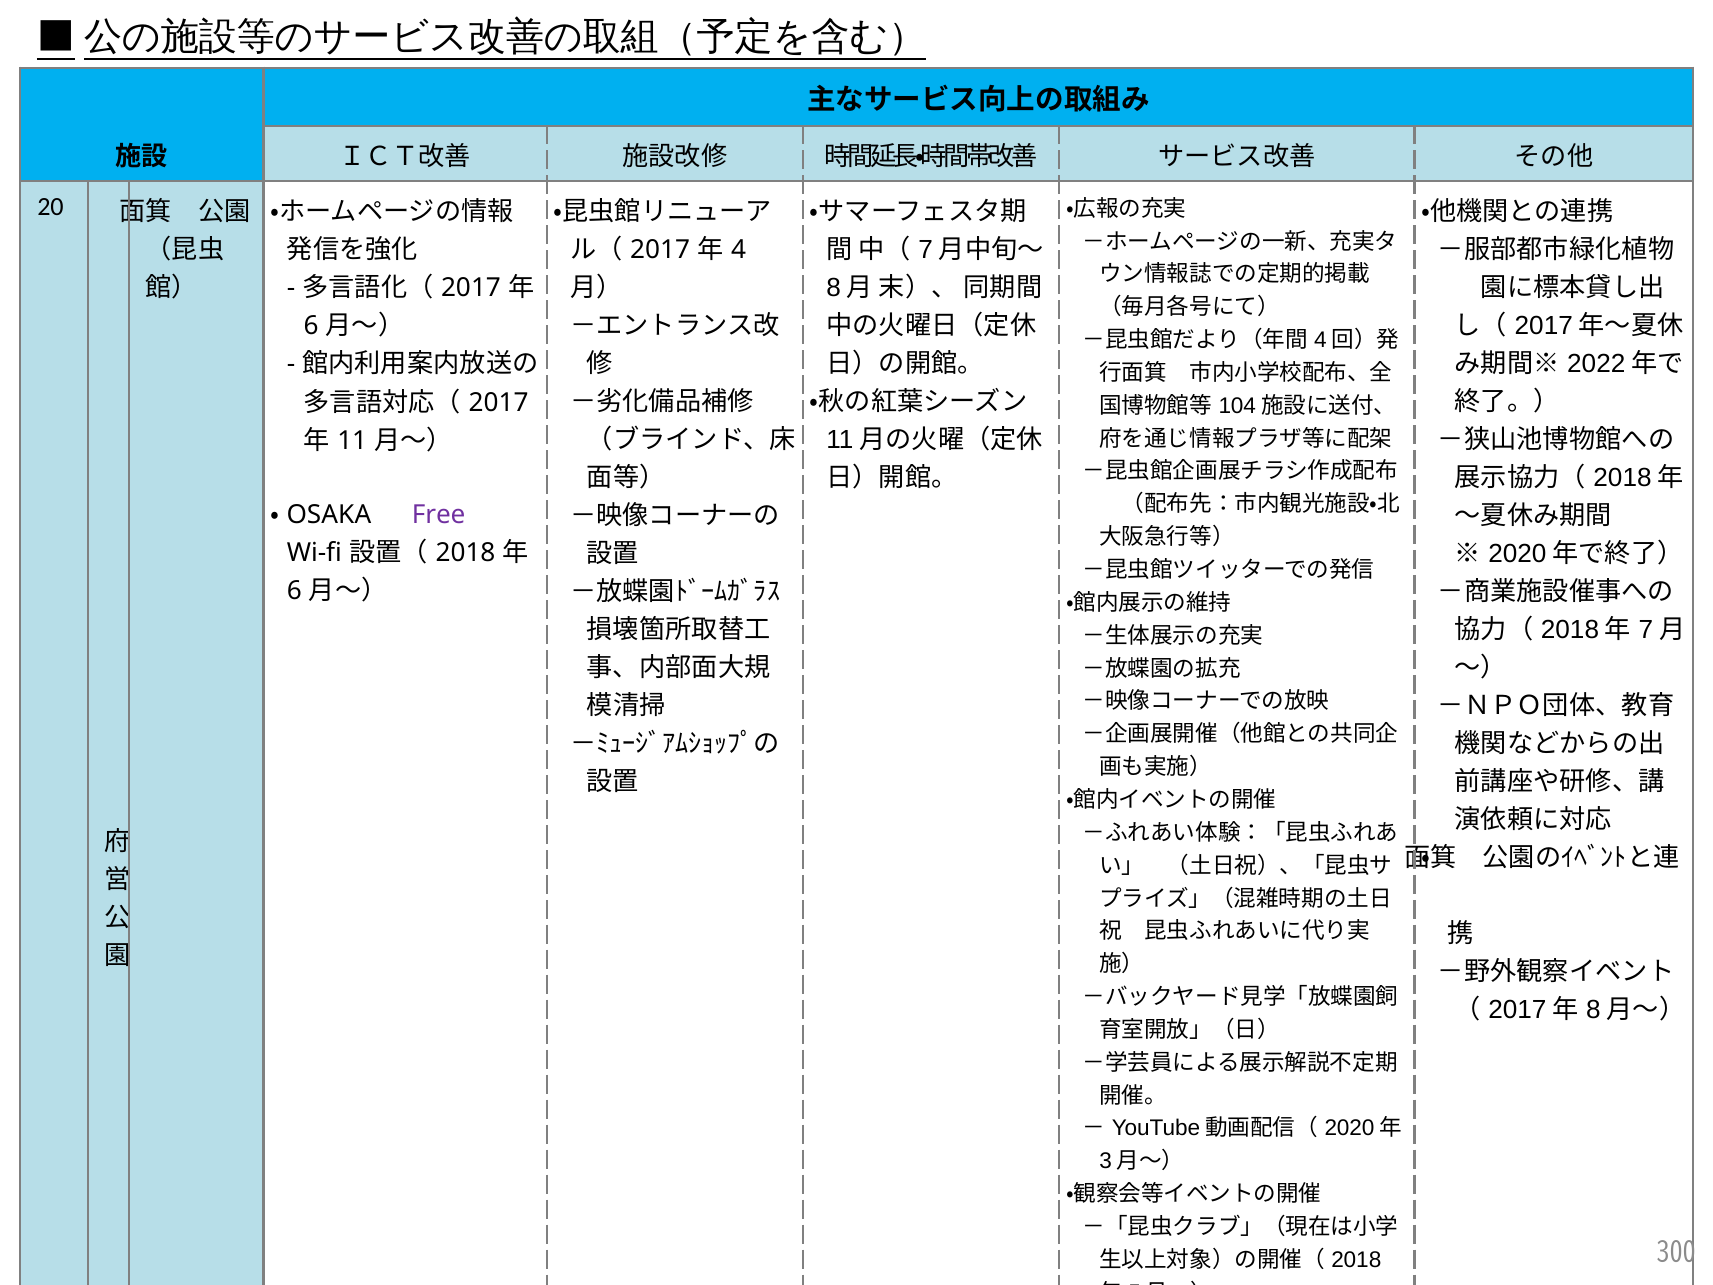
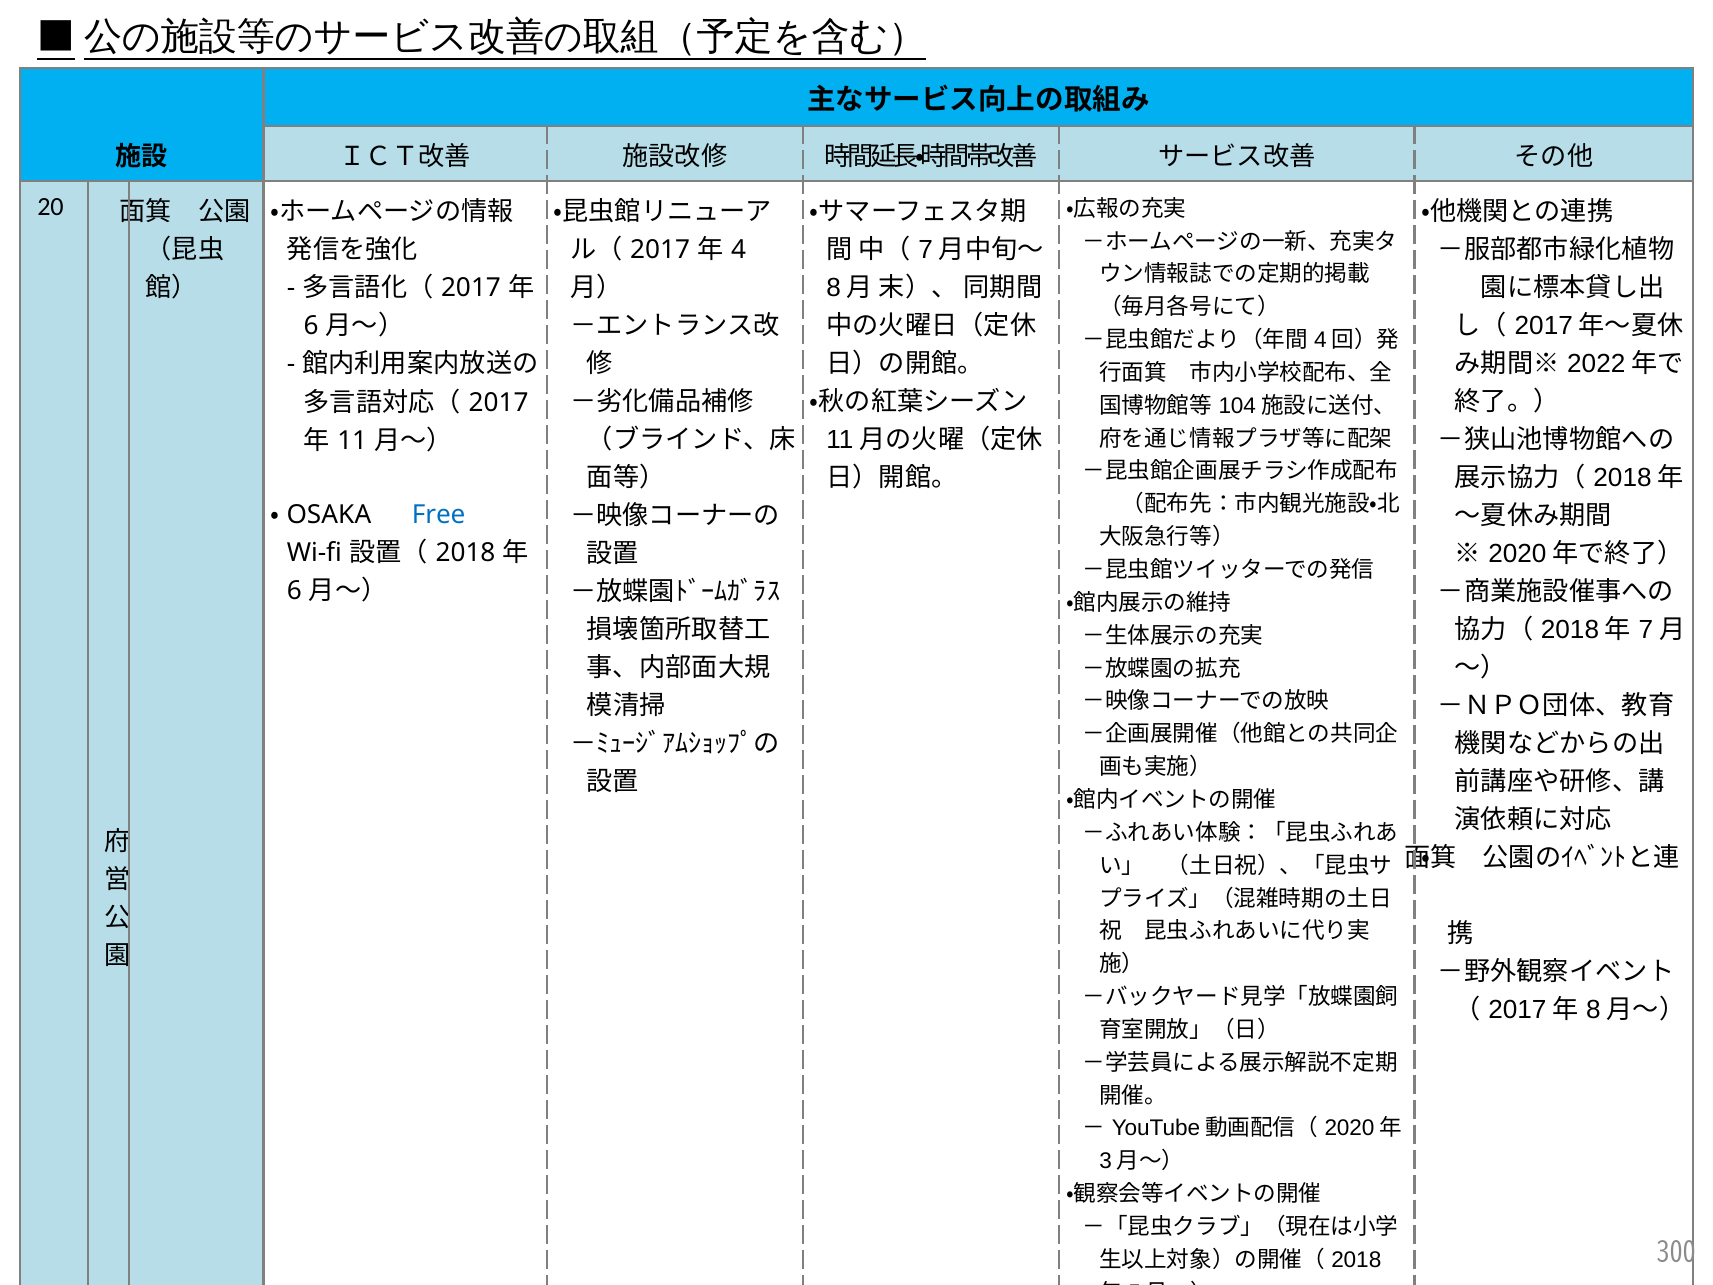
Free colour: purple -> blue (439, 515)
